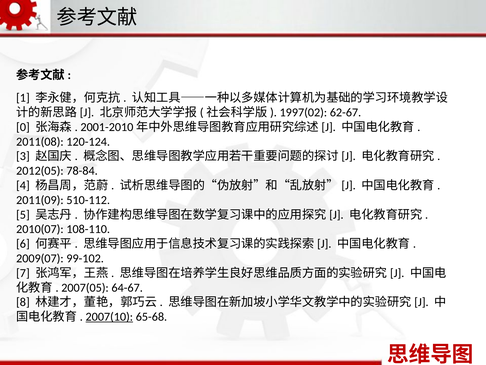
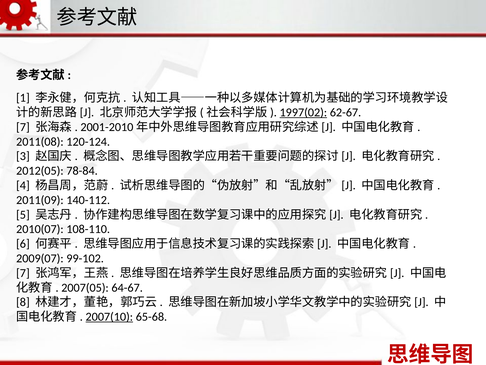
1997(02 underline: none -> present (303, 112)
0: 0 -> 7 (23, 127)
510-112: 510-112 -> 140-112 (88, 200)
